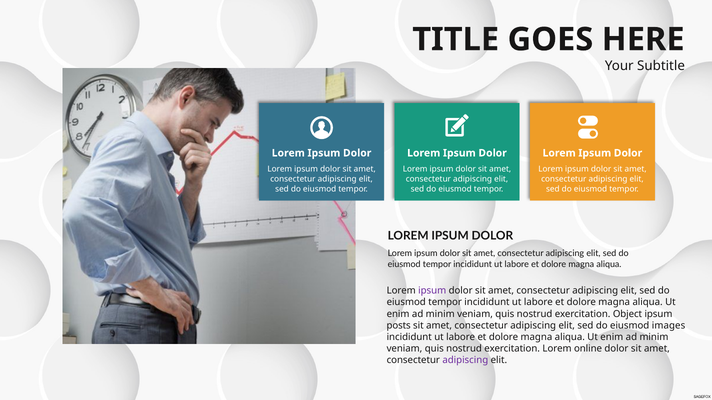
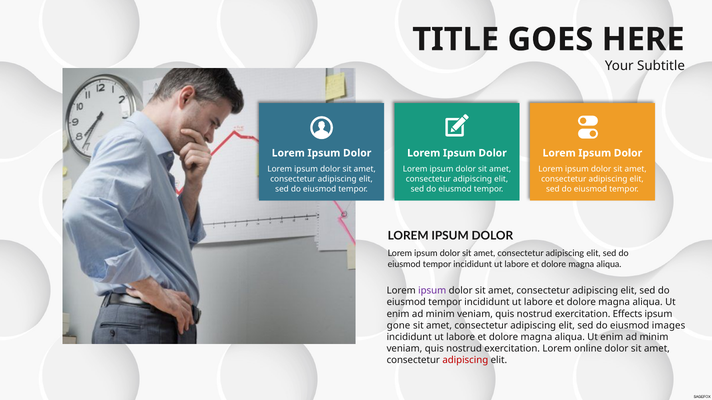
Object: Object -> Effects (628, 314)
posts: posts -> gone (399, 326)
adipiscing colour: purple -> red (465, 361)
